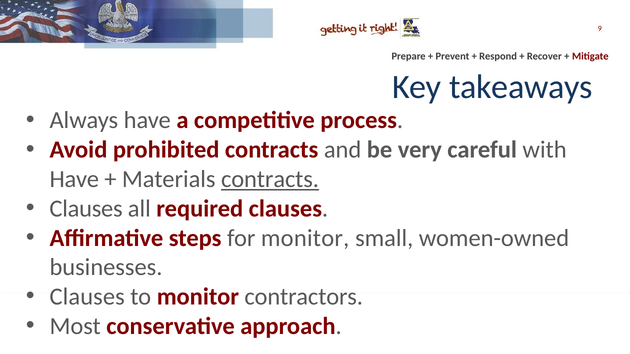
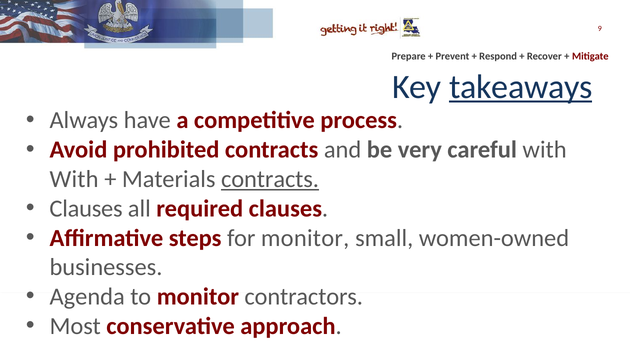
takeaways underline: none -> present (521, 87)
Have: Have -> With (74, 179)
Clauses: Clauses -> Agenda (87, 297)
